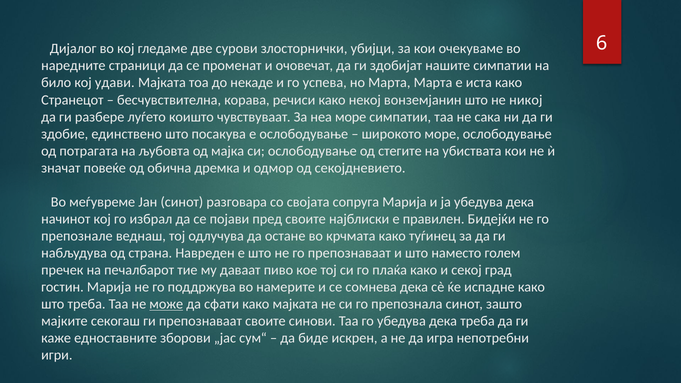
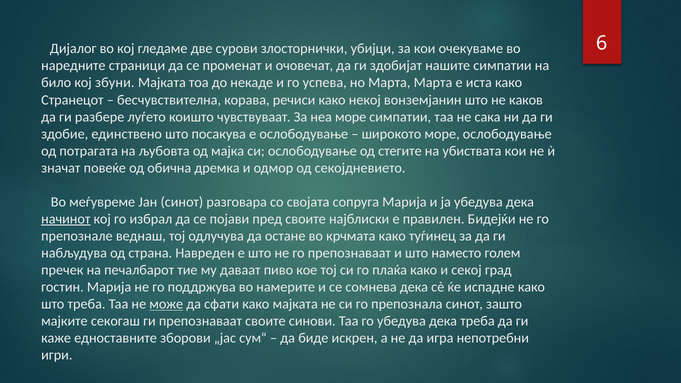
удави: удави -> збуни (115, 83)
никој: никој -> каков (526, 100)
начинот underline: none -> present (66, 219)
